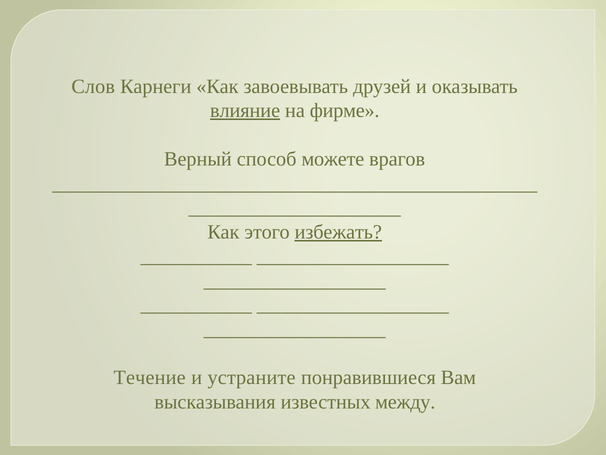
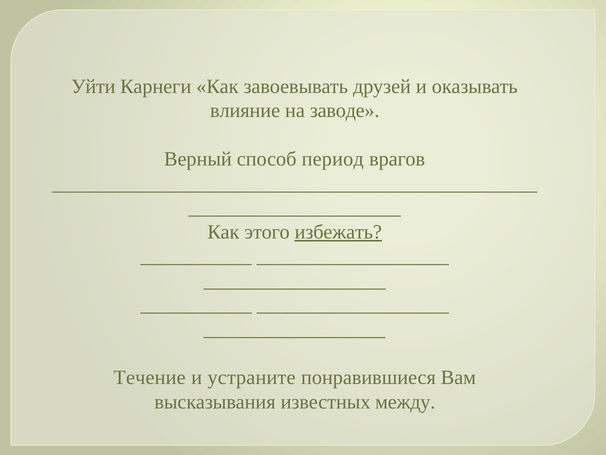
Слов: Слов -> Уйти (93, 86)
влияние underline: present -> none (245, 111)
фирме: фирме -> заводе (345, 111)
можете: можете -> период (333, 159)
